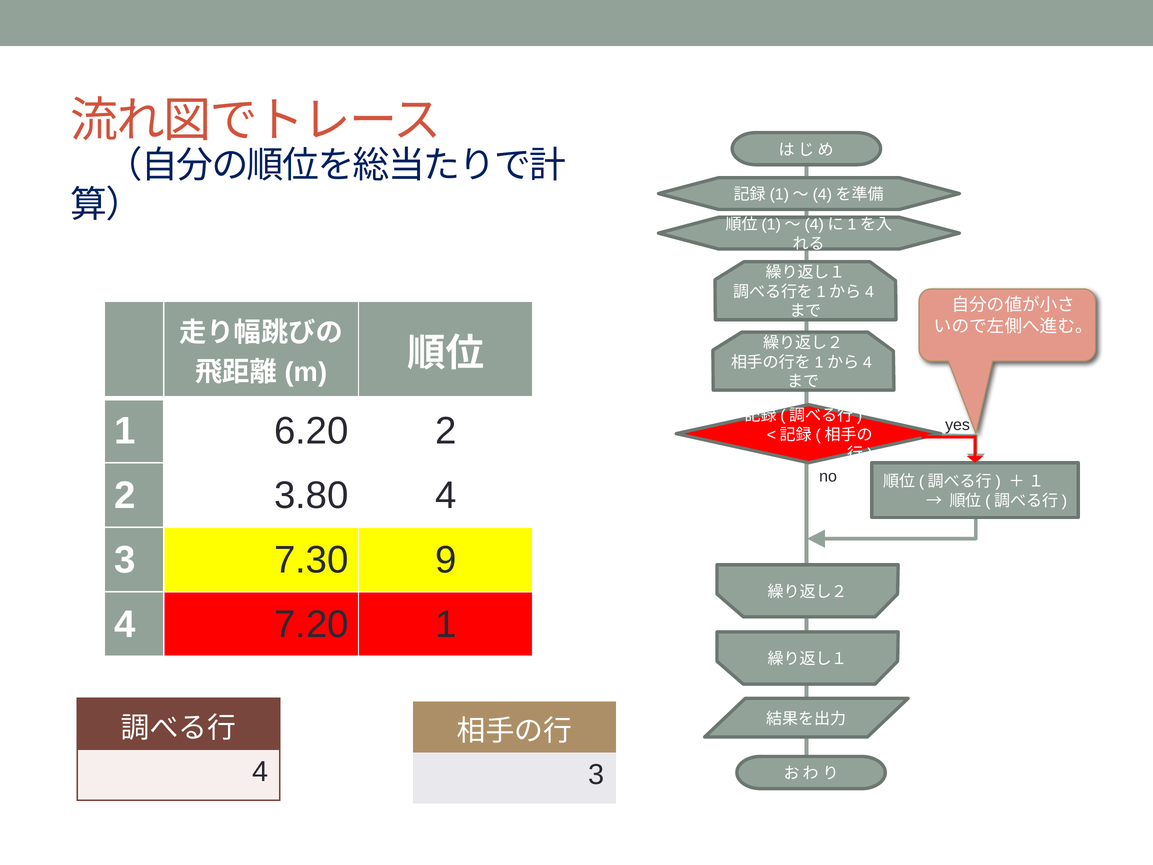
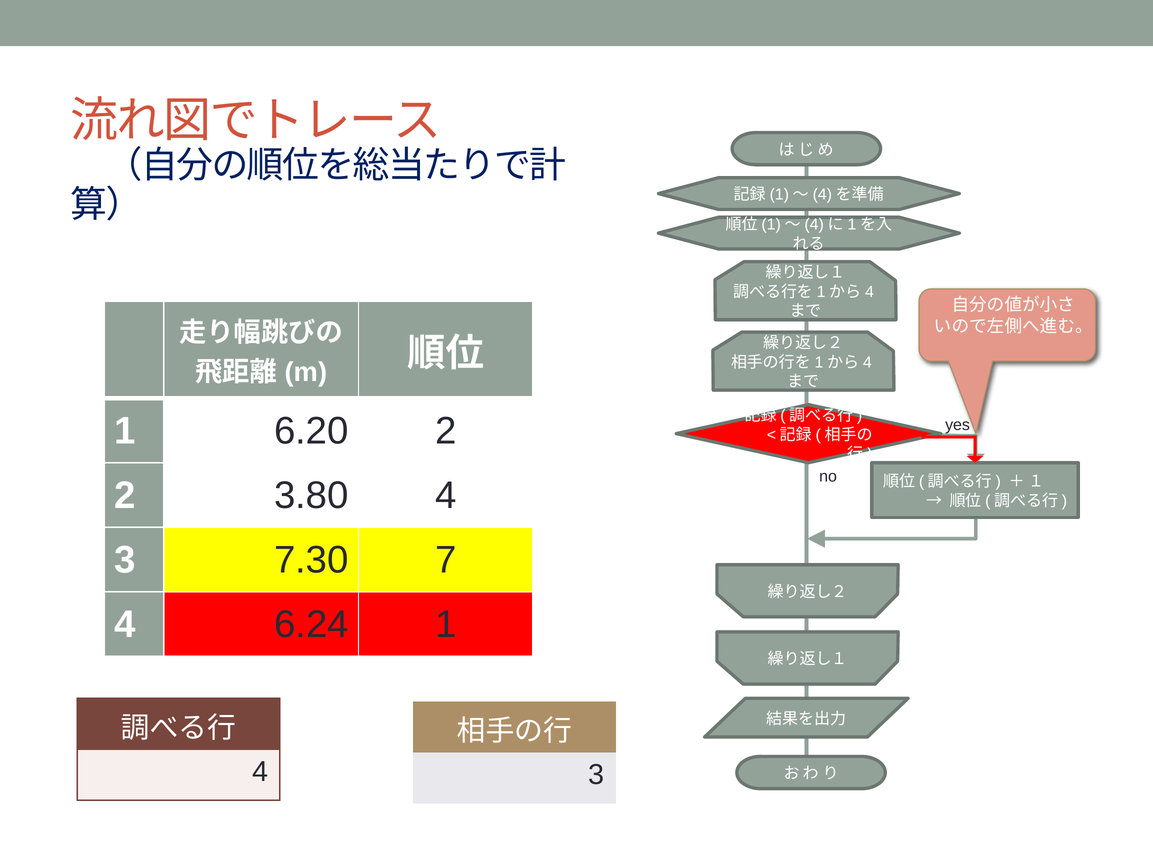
9: 9 -> 7 (446, 560)
7.20: 7.20 -> 6.24 (311, 625)
